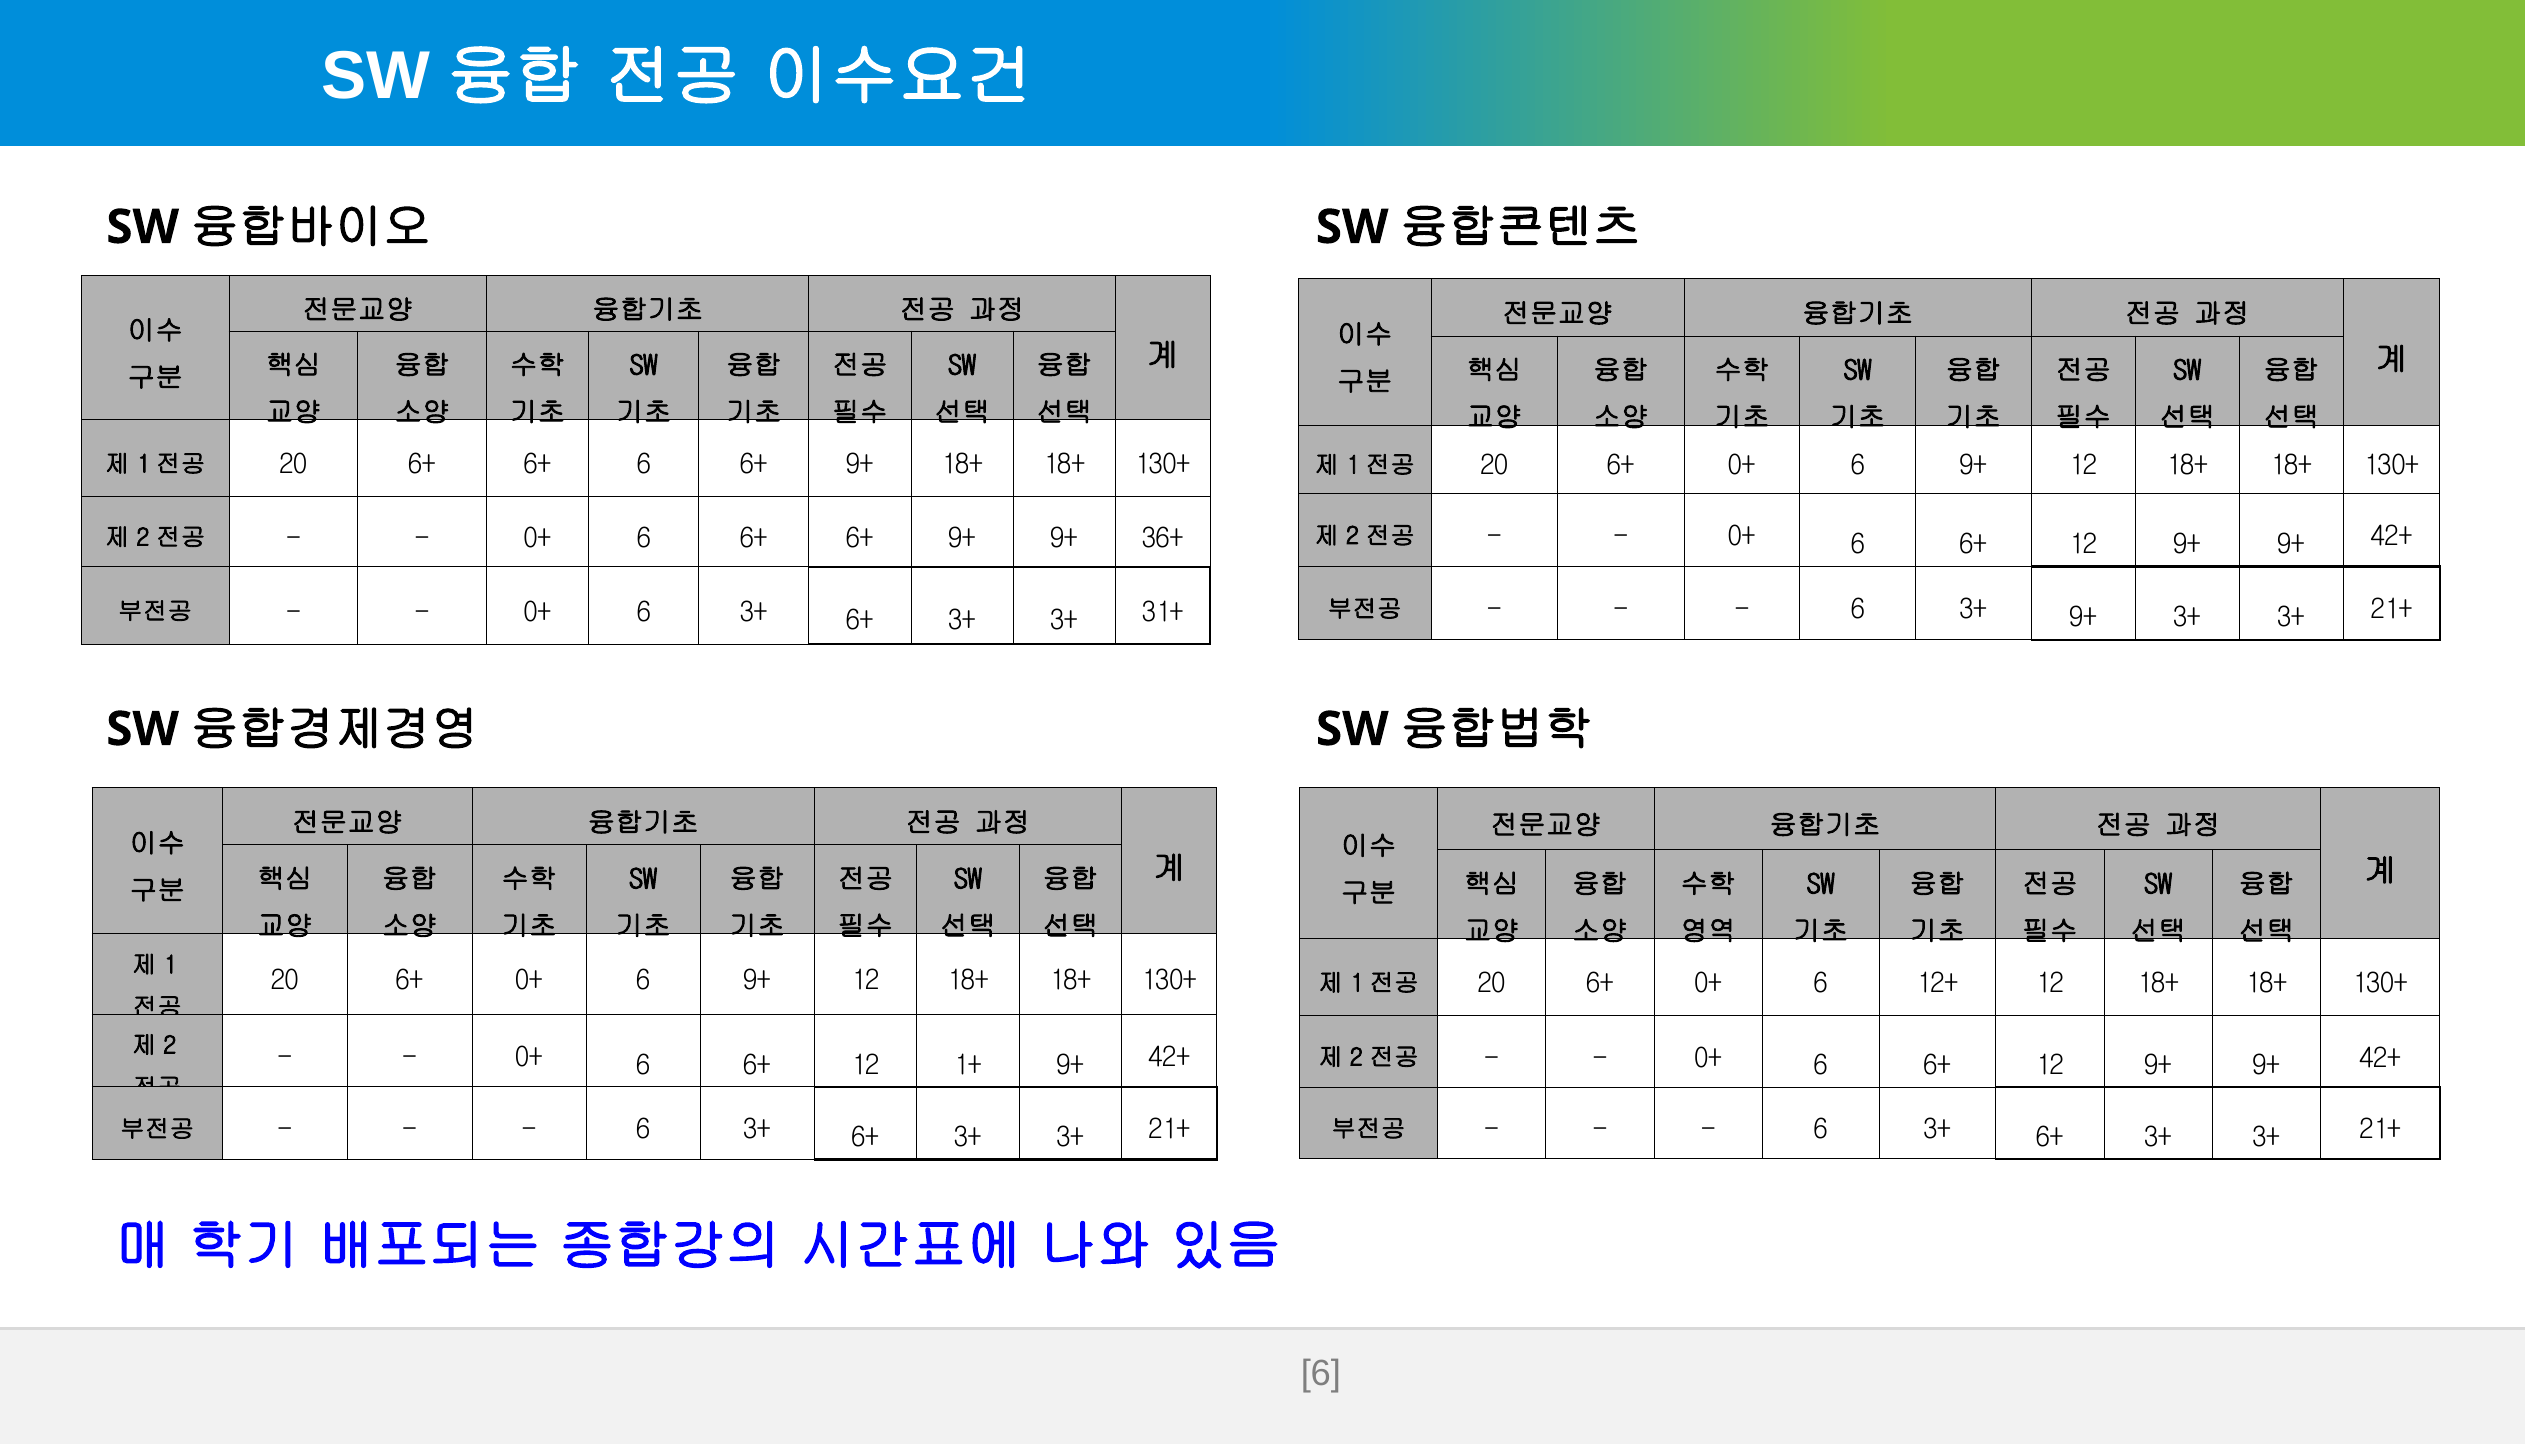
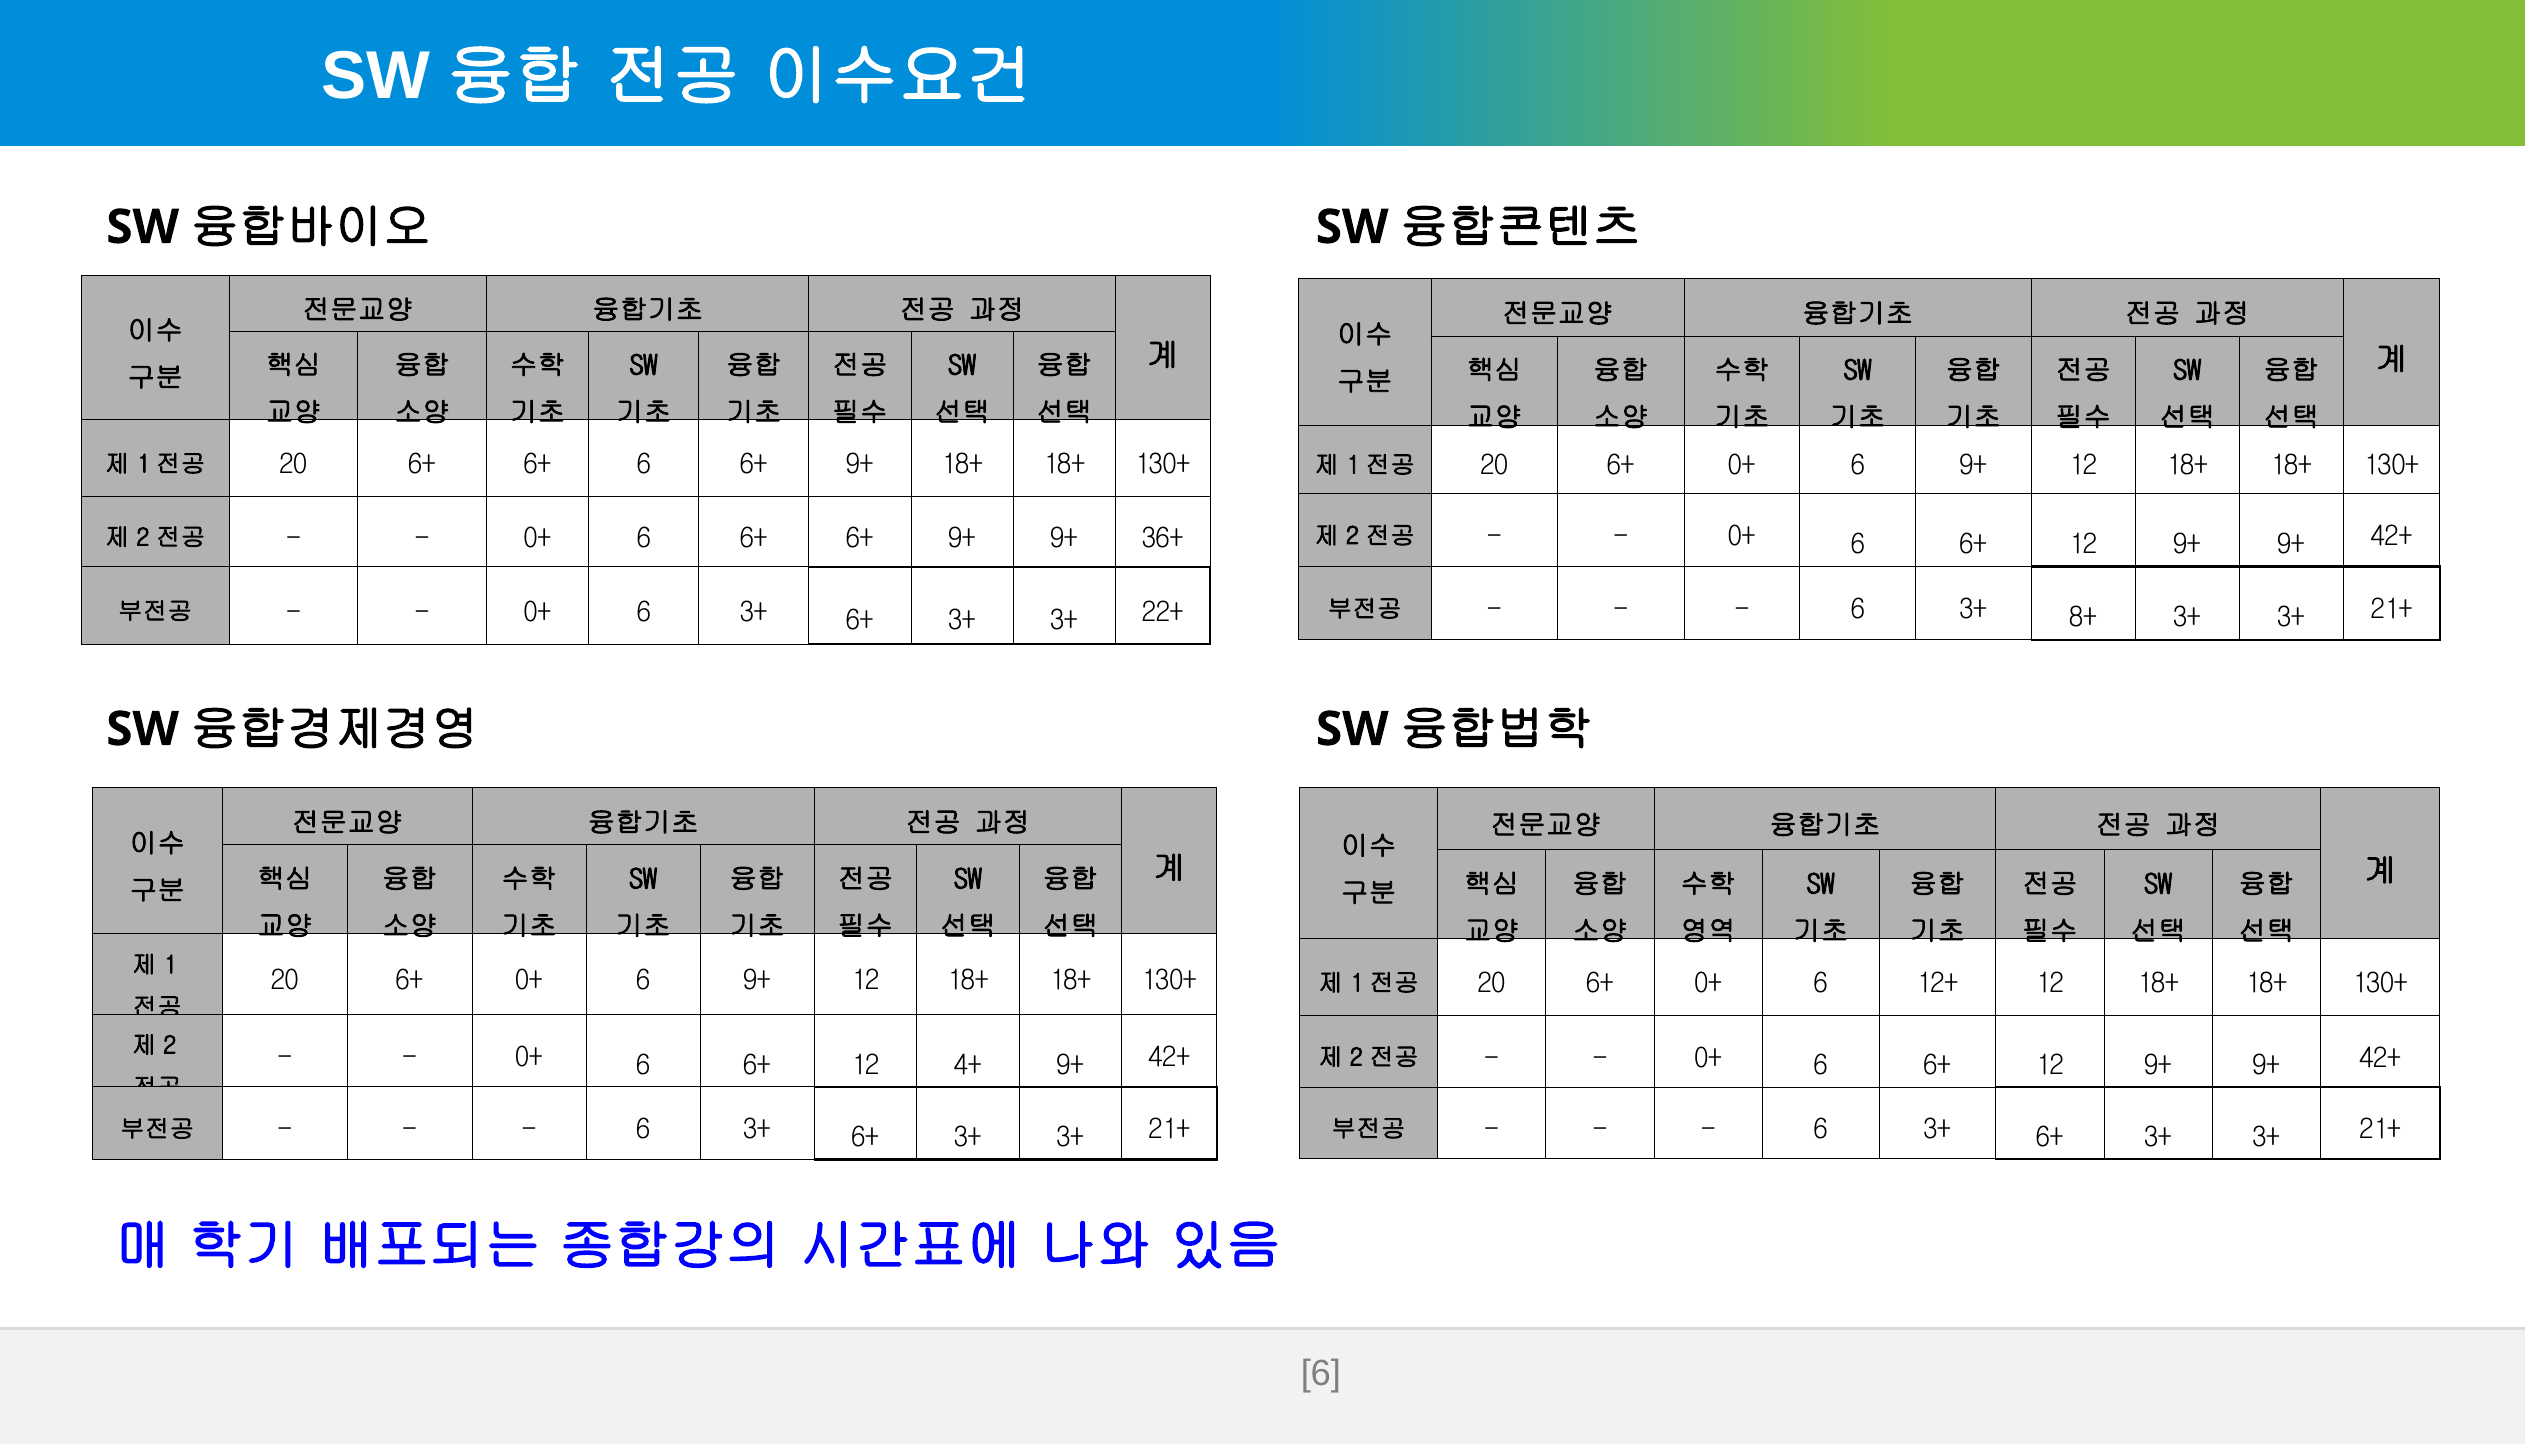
3+ 9+: 9+ -> 8+ (2083, 618)
31+: 31+ -> 22+ (1163, 612)
1+: 1+ -> 4+ (968, 1065)
